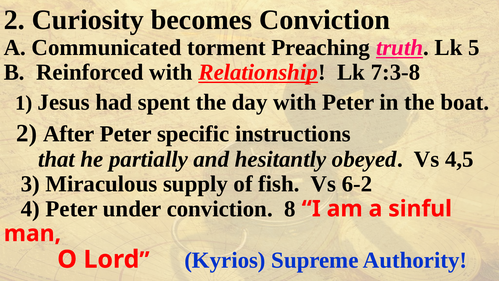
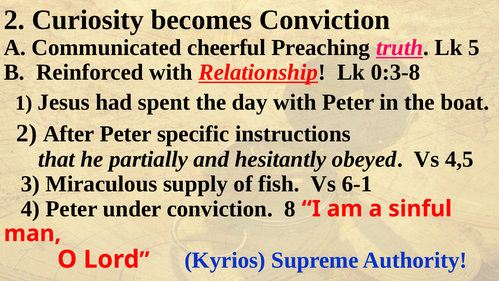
torment: torment -> cheerful (227, 48)
7:3-8: 7:3-8 -> 0:3-8 (395, 72)
6-2: 6-2 -> 6-1 (357, 184)
